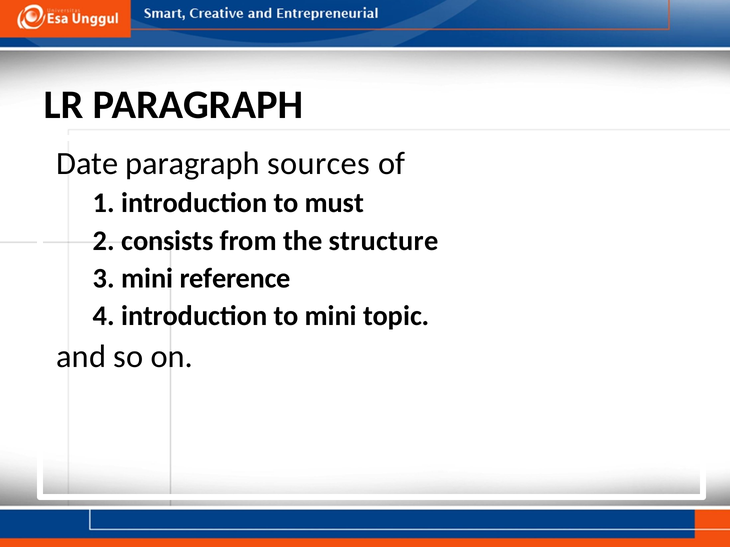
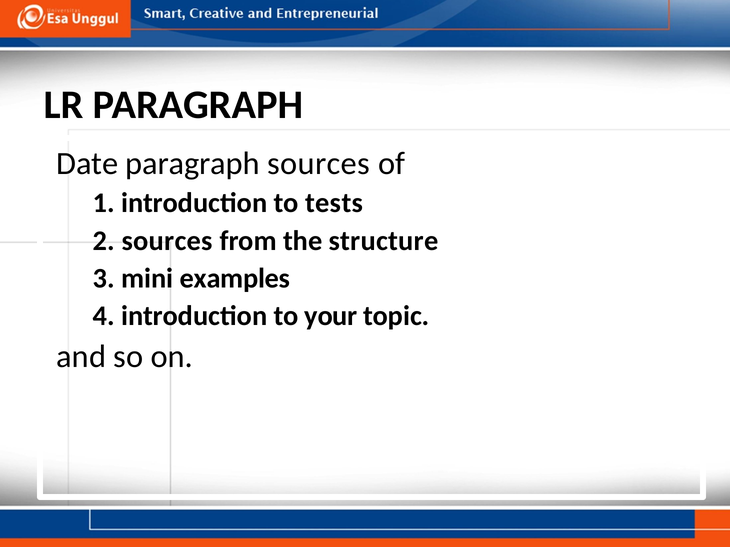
must: must -> tests (334, 203)
2 consists: consists -> sources (167, 241)
reference: reference -> examples (235, 279)
to mini: mini -> your (331, 316)
